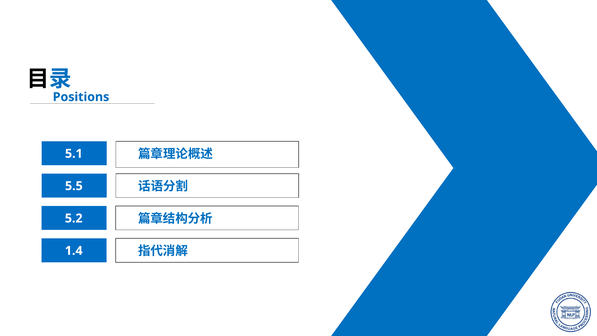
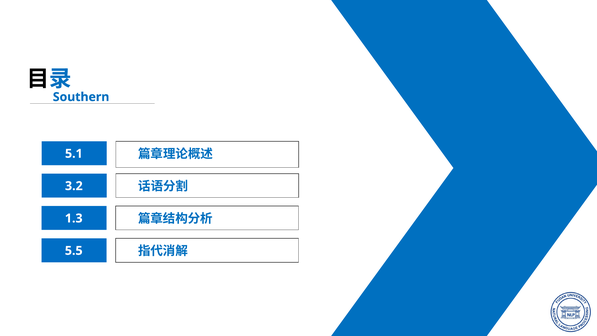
Positions: Positions -> Southern (81, 97)
5.5: 5.5 -> 3.2 (74, 186)
5.2: 5.2 -> 1.3 (74, 218)
1.4: 1.4 -> 5.5 (74, 251)
